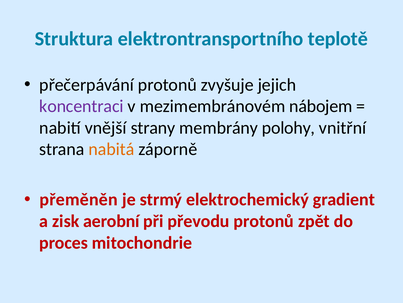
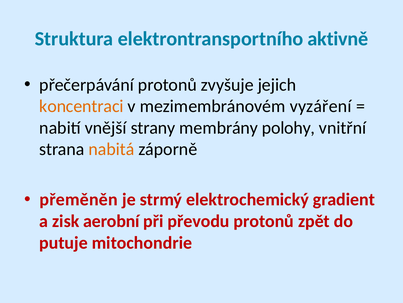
teplotě: teplotě -> aktivně (338, 39)
koncentraci colour: purple -> orange (81, 106)
nábojem: nábojem -> vyzáření (321, 106)
proces: proces -> putuje (64, 242)
